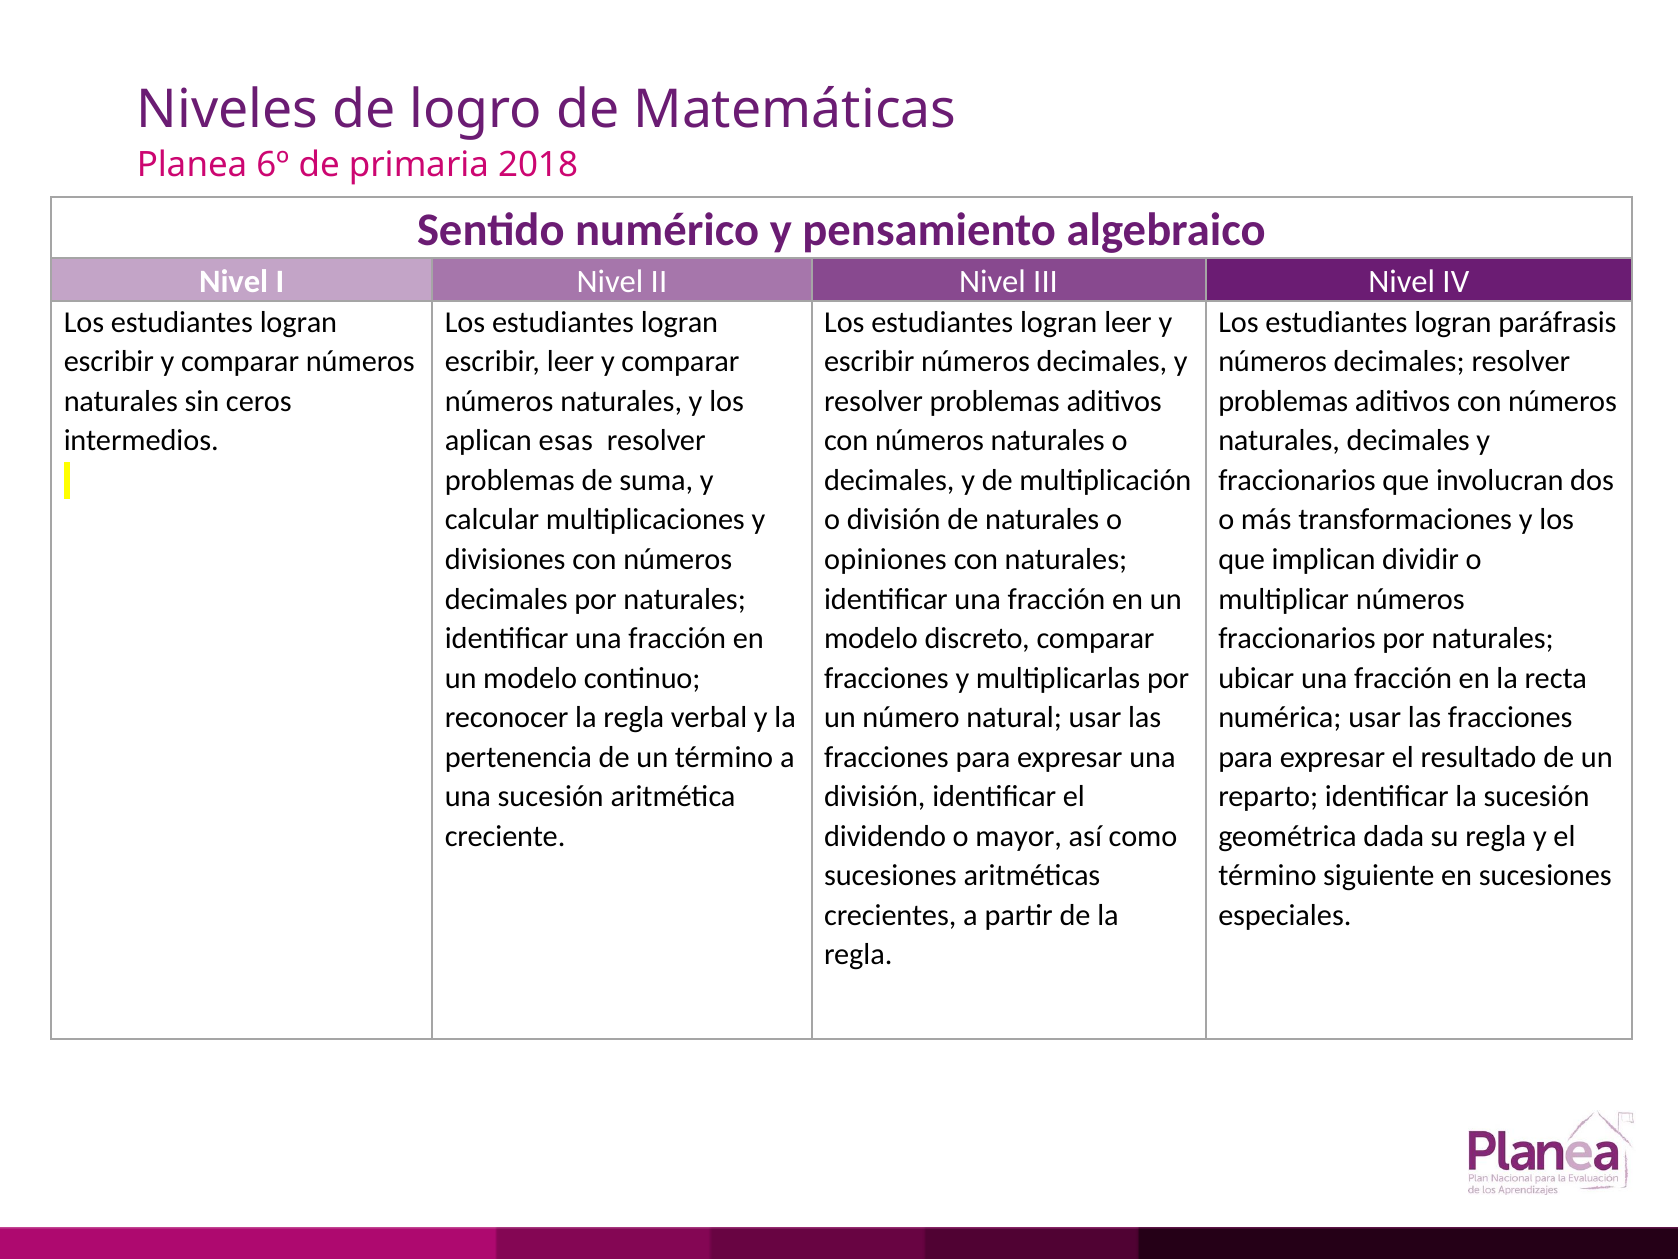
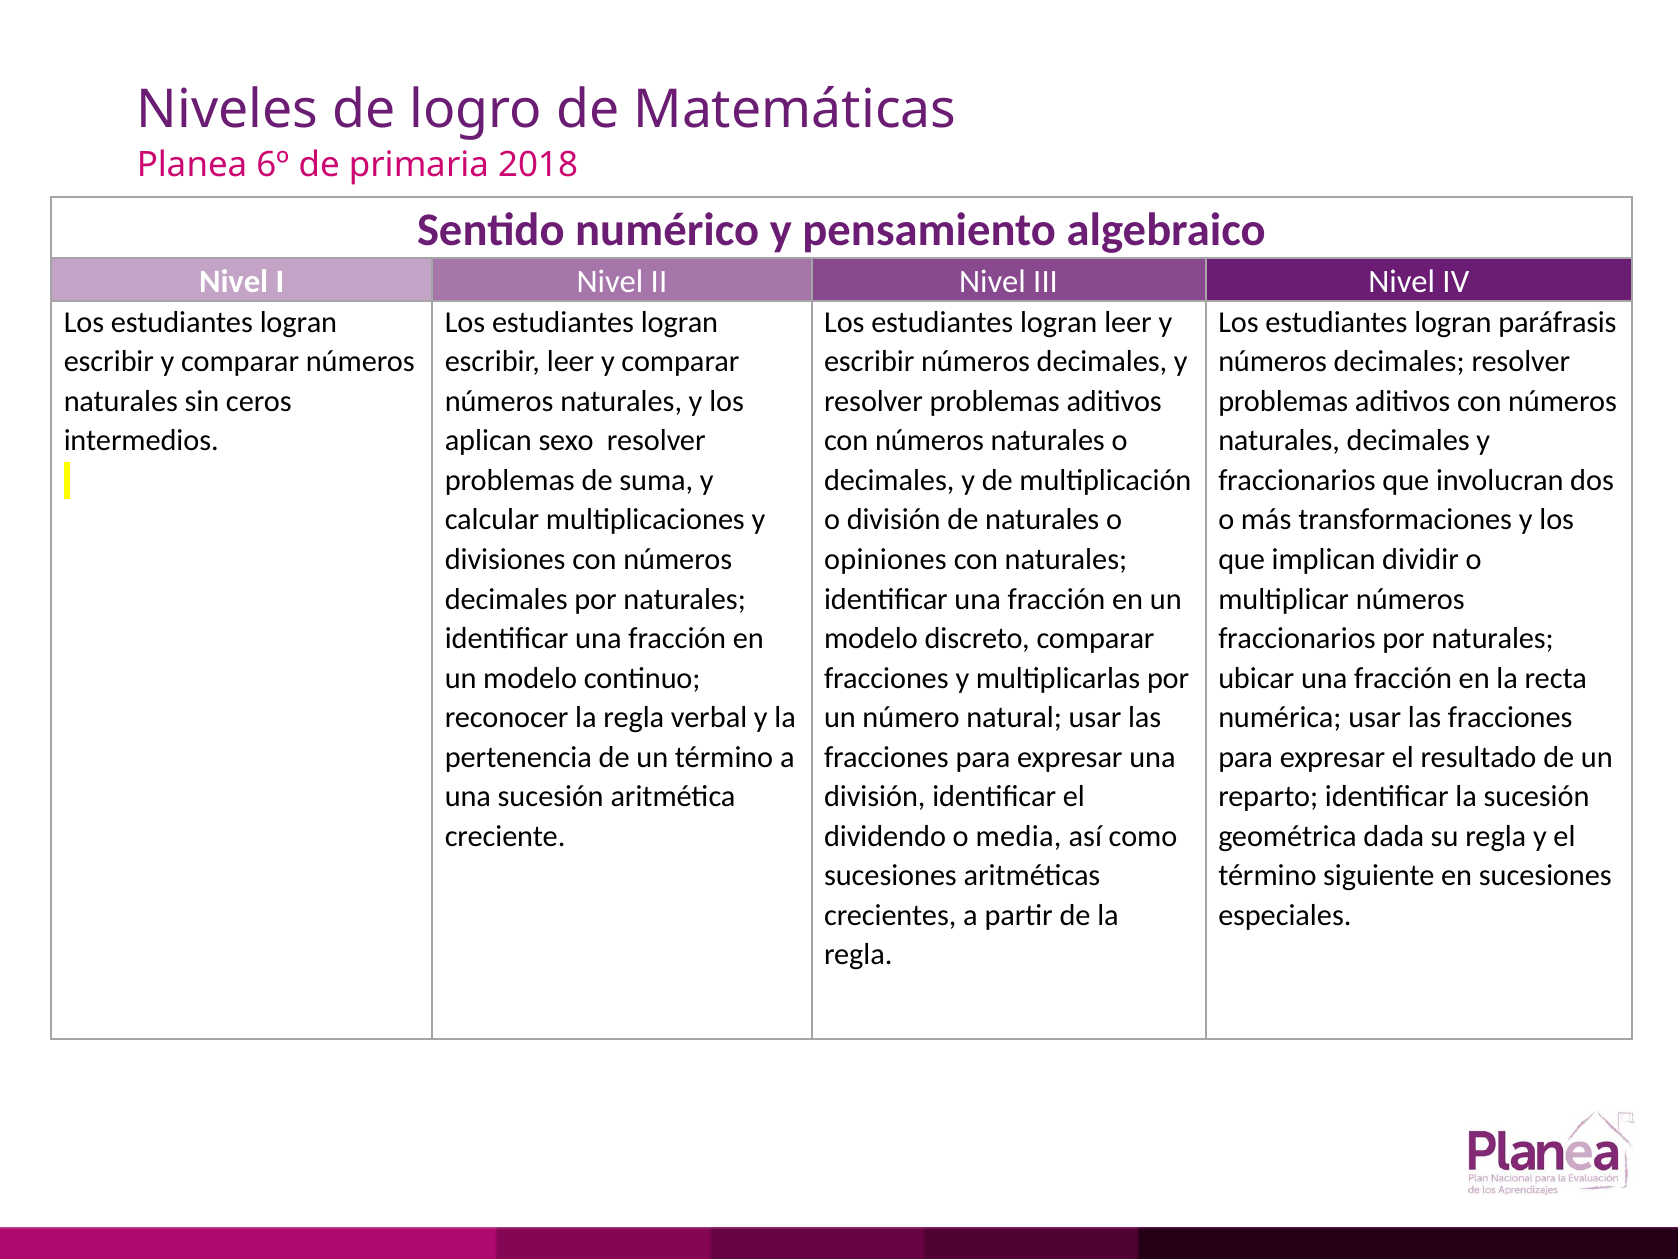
esas: esas -> sexo (566, 441)
mayor: mayor -> media (1019, 836)
